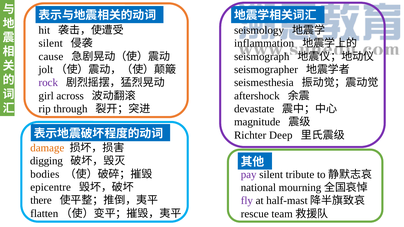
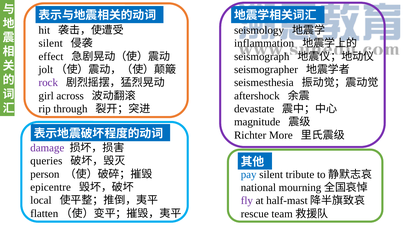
cause: cause -> effect (51, 56)
Deep: Deep -> More (281, 135)
damage colour: orange -> purple (47, 148)
digging: digging -> queries (46, 161)
bodies: bodies -> person (45, 174)
pay colour: purple -> blue (249, 175)
there: there -> local (41, 201)
